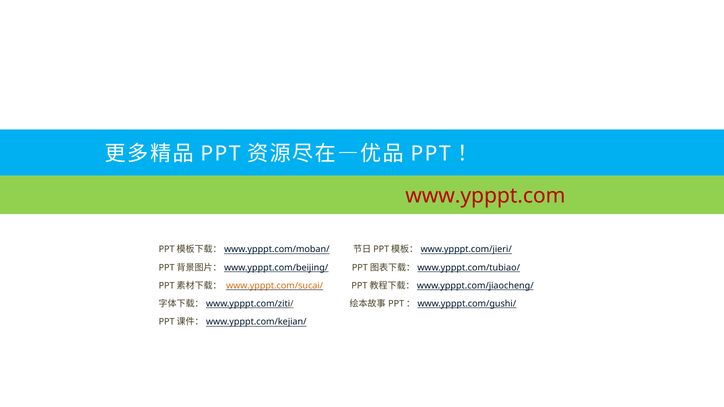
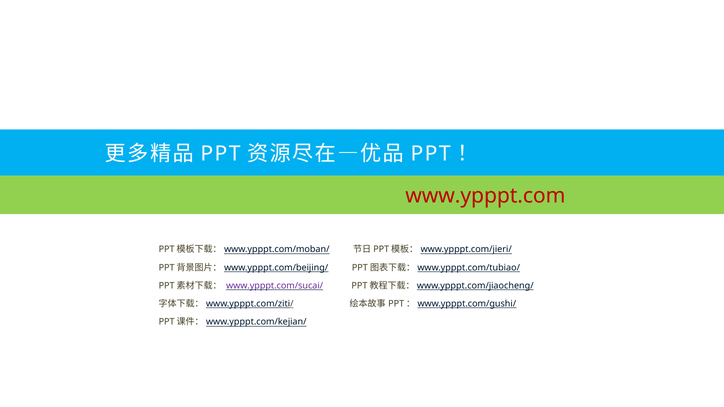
www.ypppt.com/sucai/ colour: orange -> purple (275, 286)
